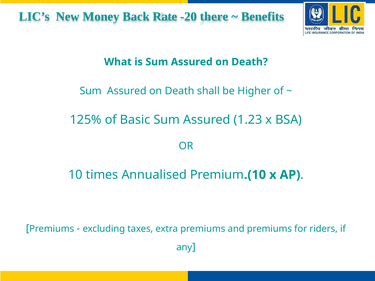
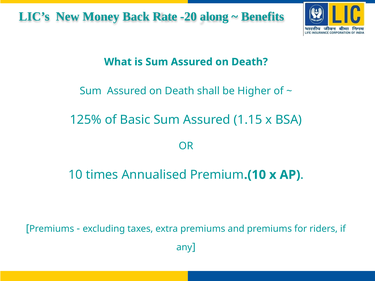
there: there -> along (214, 16)
1.23: 1.23 -> 1.15 (248, 120)
